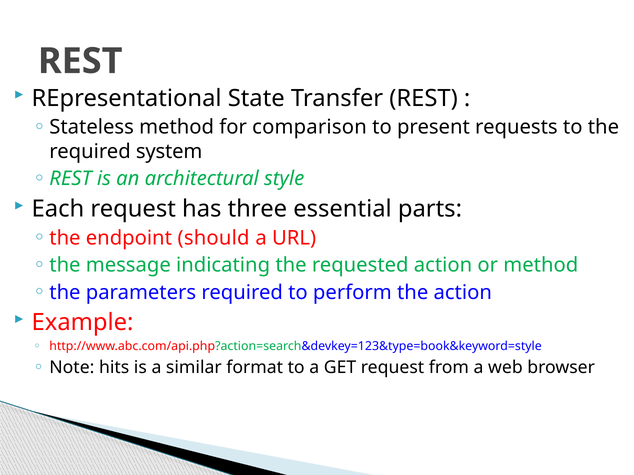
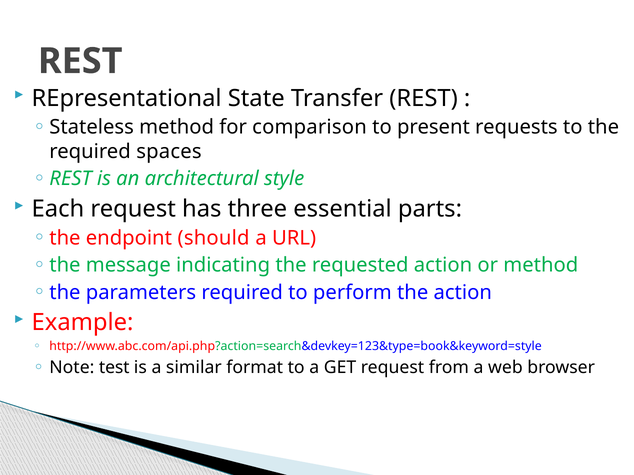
system: system -> spaces (169, 152)
hits: hits -> test (114, 368)
